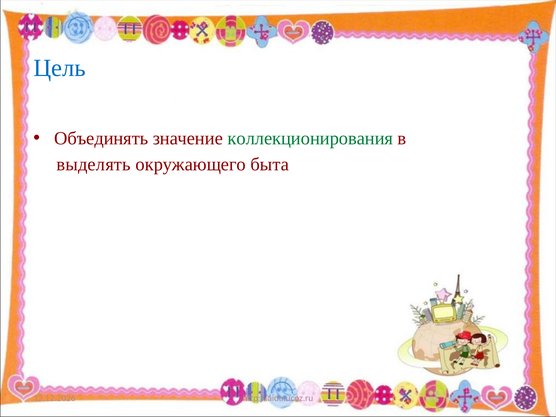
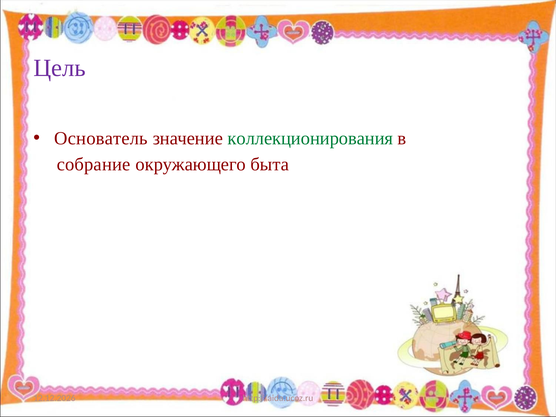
Цель colour: blue -> purple (60, 68)
Объединять: Объединять -> Основатель (101, 138)
выделять: выделять -> собрание (94, 164)
